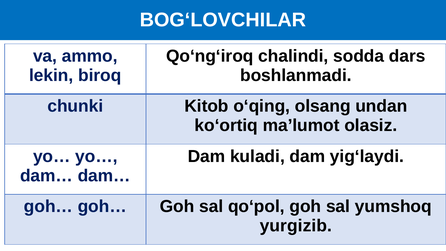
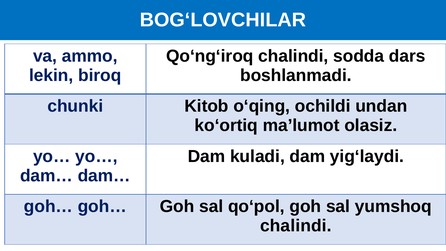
olsang: olsang -> ochildi (323, 106)
yurgizib: yurgizib -> chalindi (296, 226)
